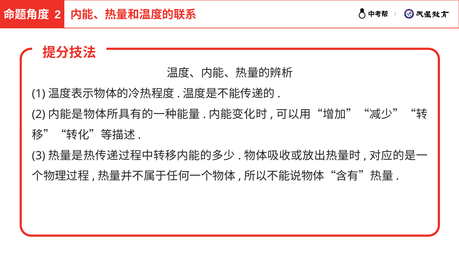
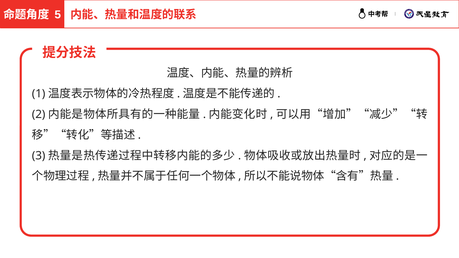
2: 2 -> 5 (58, 15)
